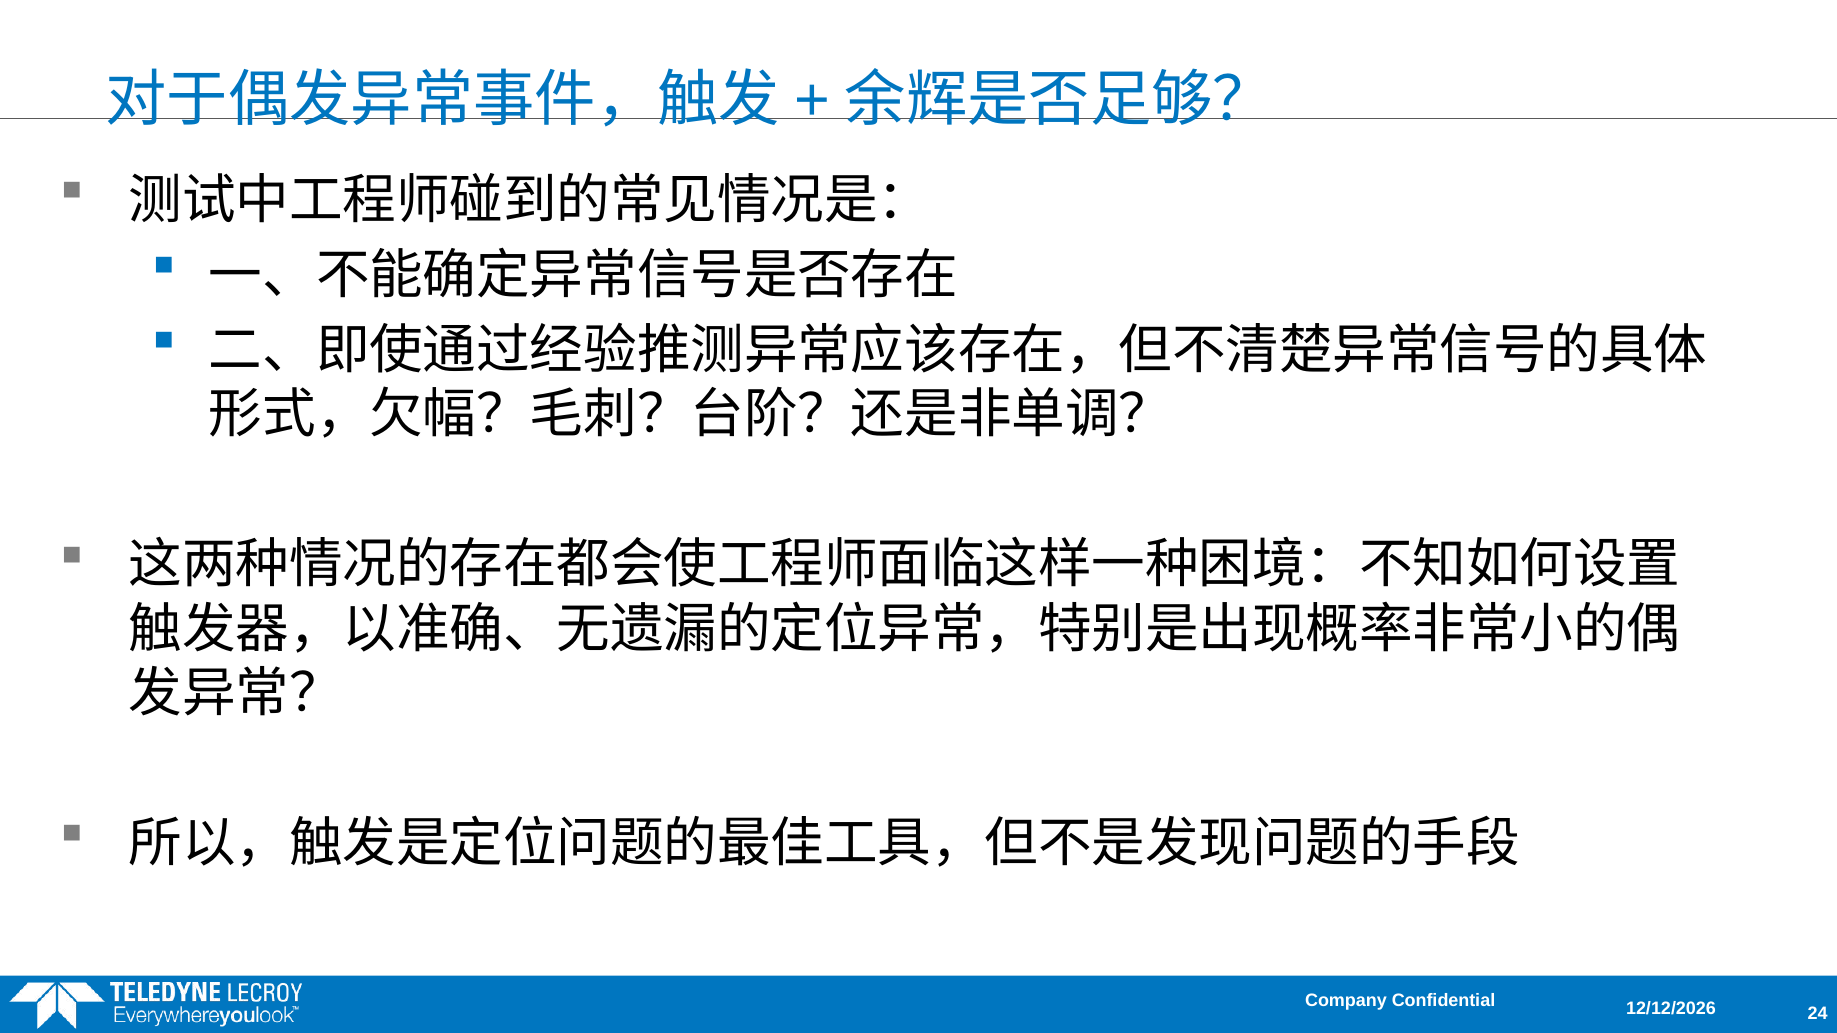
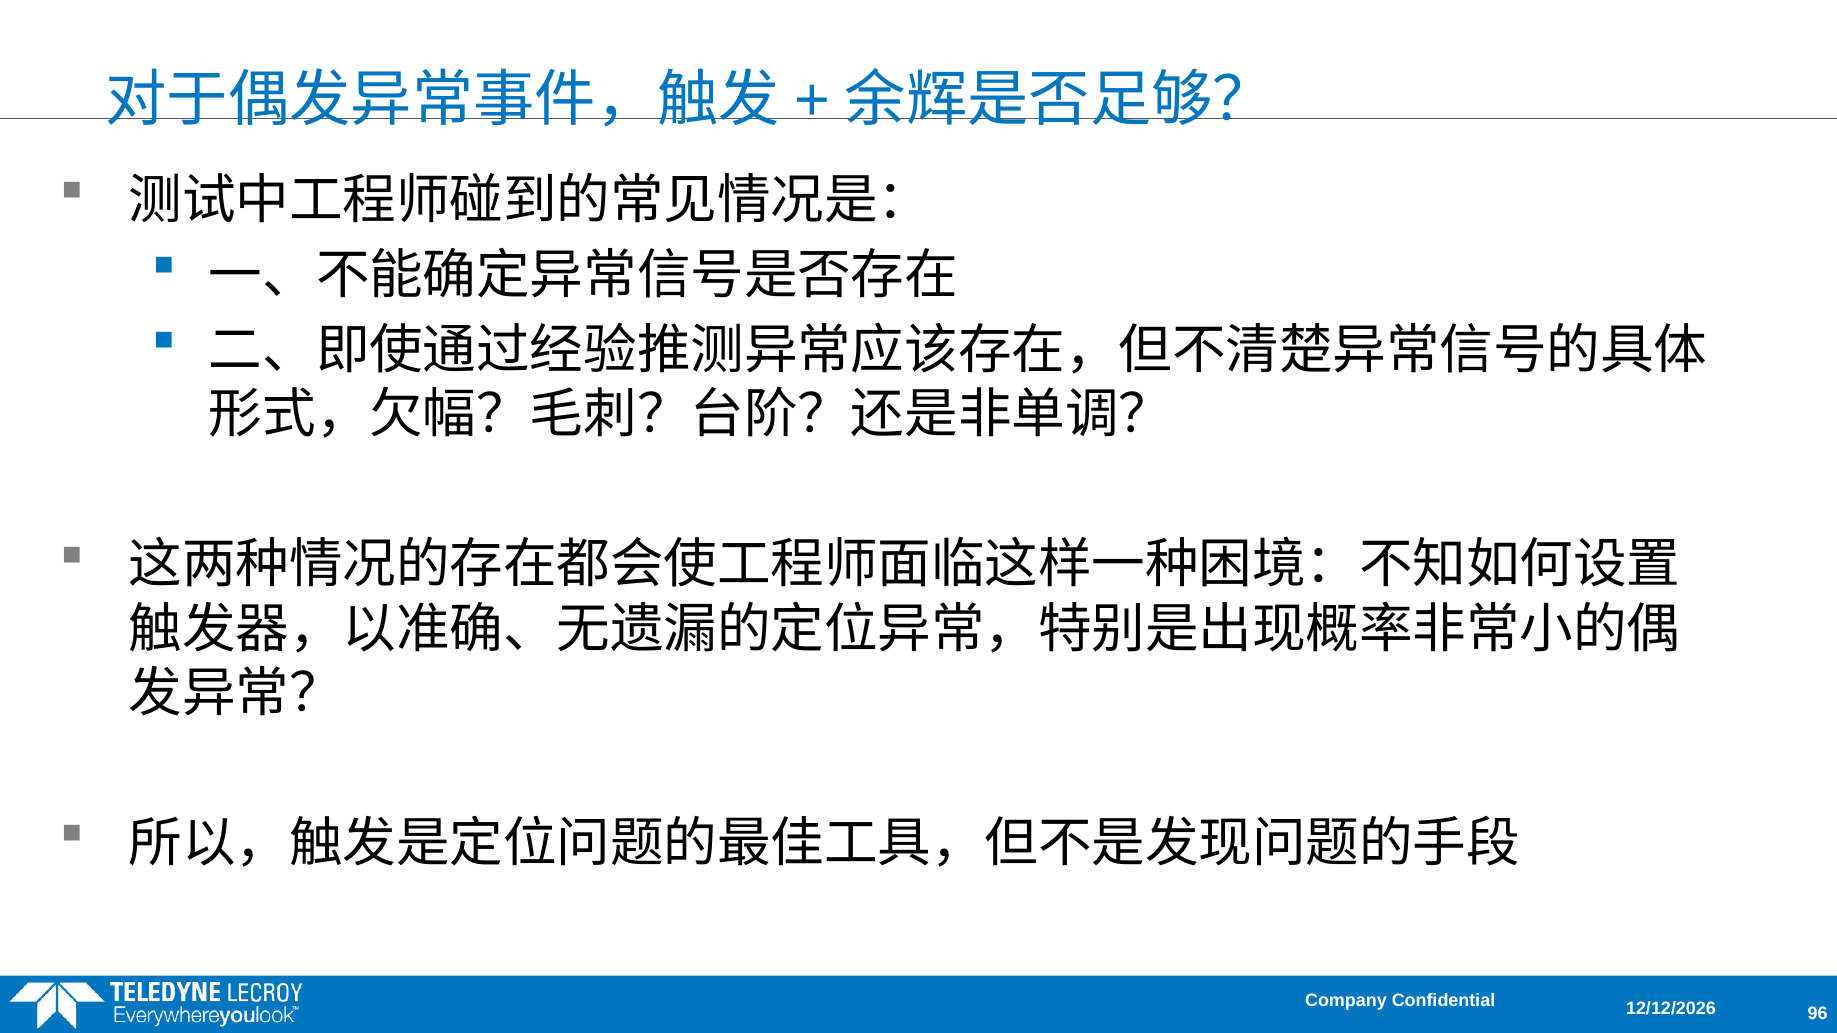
24: 24 -> 96 (1818, 1013)
